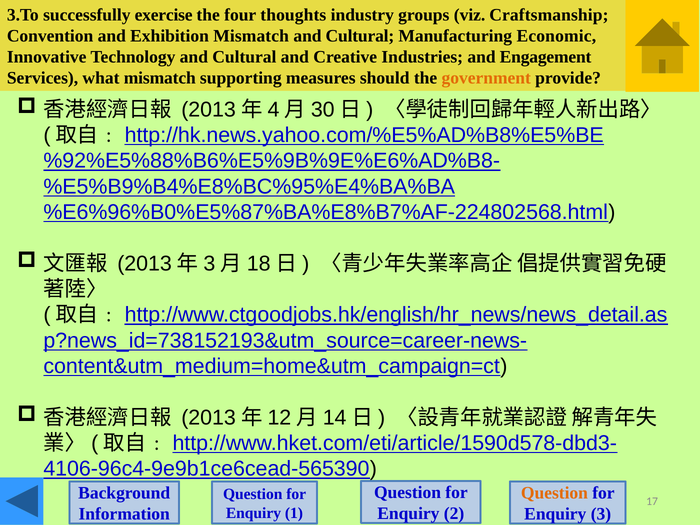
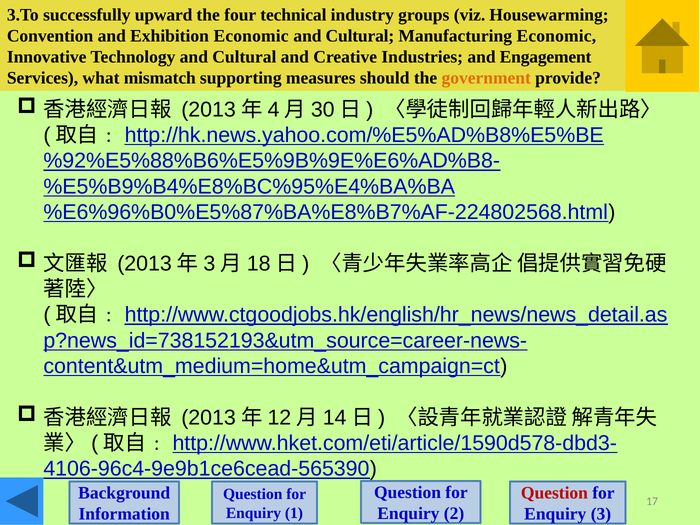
exercise: exercise -> upward (164, 15)
thoughts: thoughts -> technical (293, 15)
Craftsmanship: Craftsmanship -> Housewarming (549, 15)
Exhibition Mismatch: Mismatch -> Economic (251, 36)
Question colour: orange -> red (554, 493)
